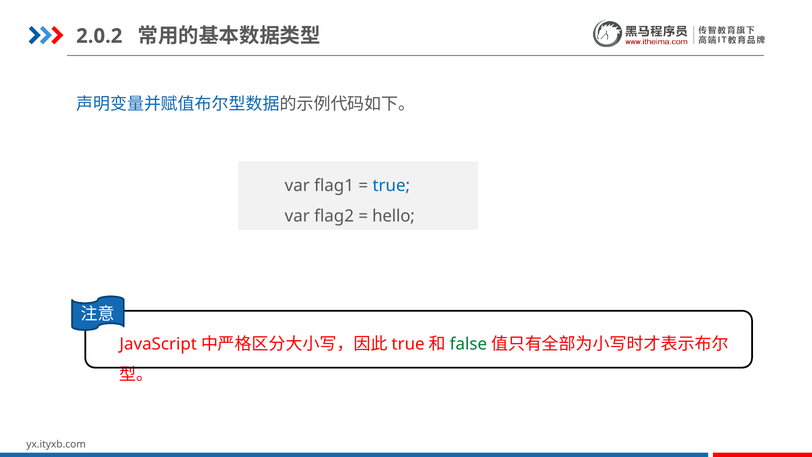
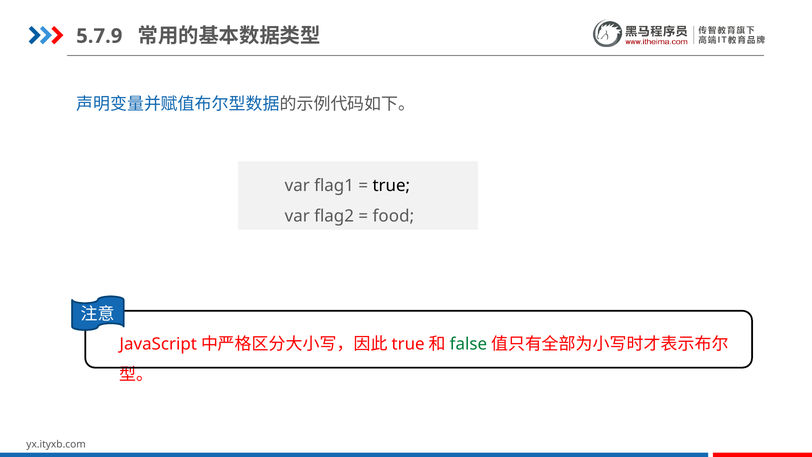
2.0.2: 2.0.2 -> 5.7.9 (99, 36)
true colour: blue -> black (391, 186)
hello: hello -> food (393, 216)
